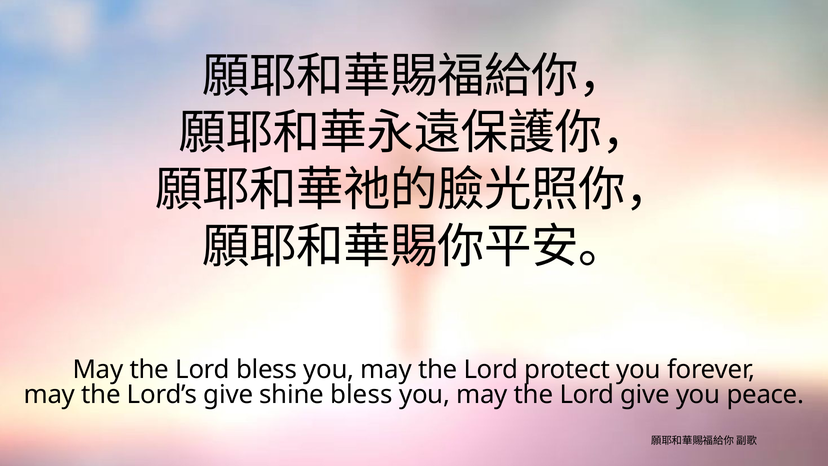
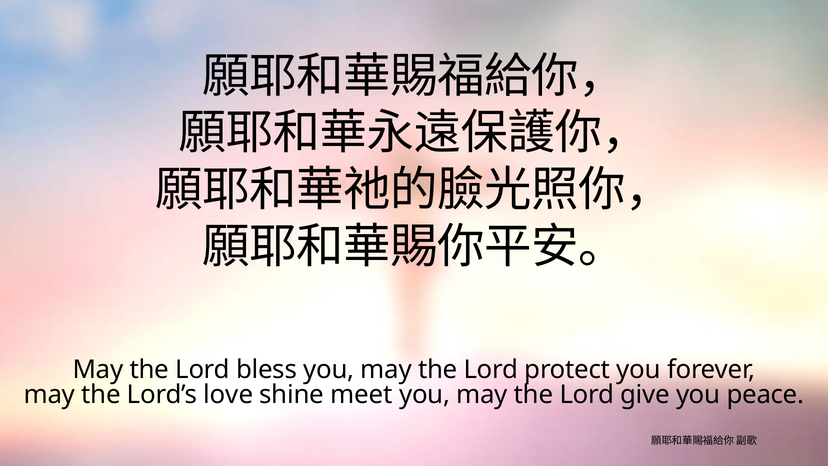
Lord’s give: give -> love (228, 394)
shine bless: bless -> meet (361, 394)
